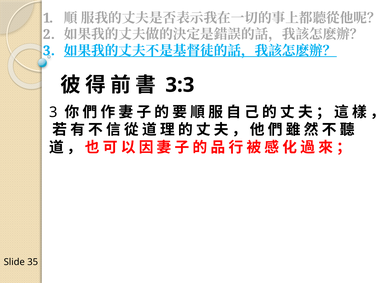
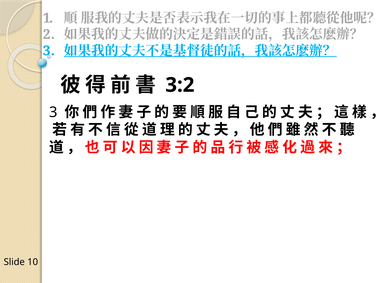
3:3: 3:3 -> 3:2 (180, 85)
35: 35 -> 10 (33, 262)
